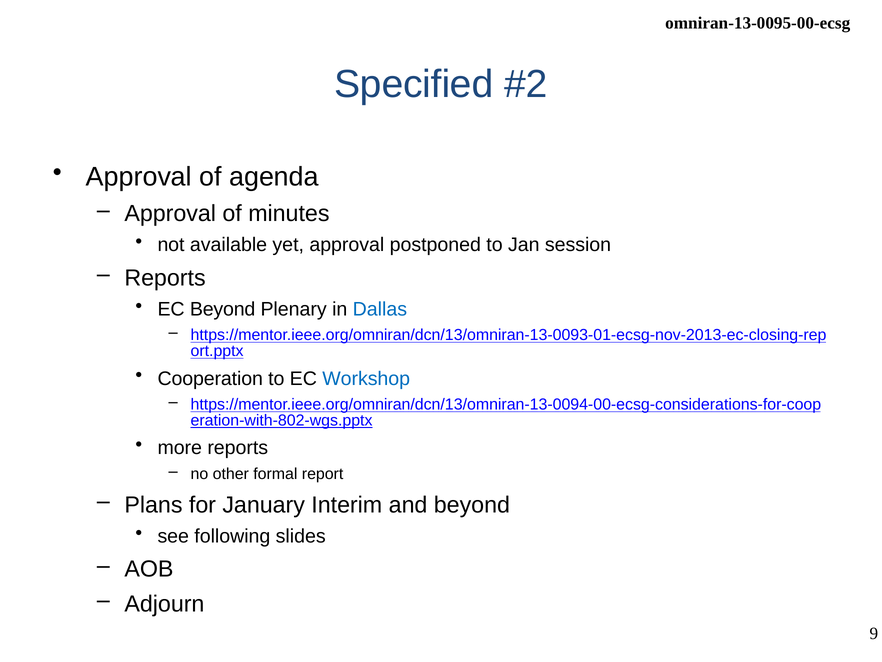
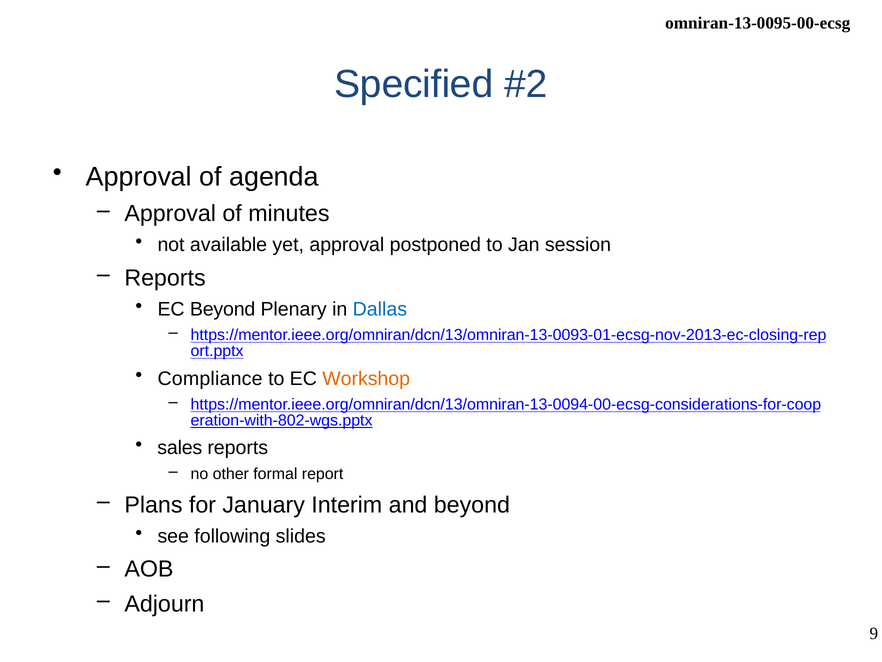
Cooperation: Cooperation -> Compliance (210, 378)
Workshop colour: blue -> orange (366, 378)
more: more -> sales (180, 448)
